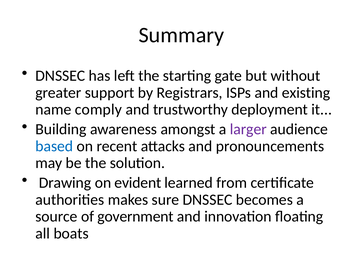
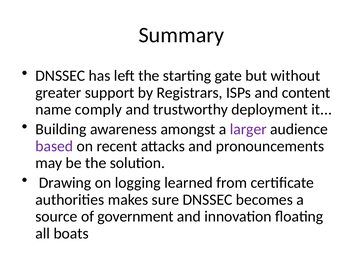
existing: existing -> content (306, 93)
based colour: blue -> purple (54, 146)
evident: evident -> logging (138, 183)
